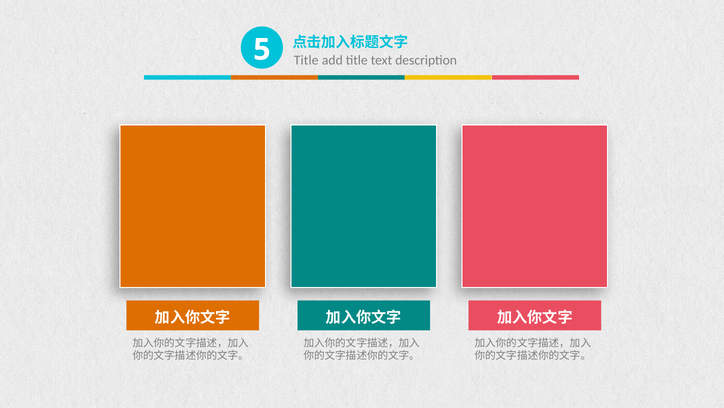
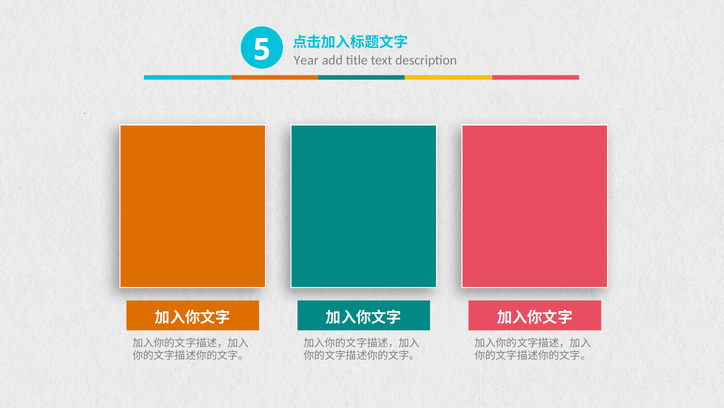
Title: Title -> Year (306, 60)
